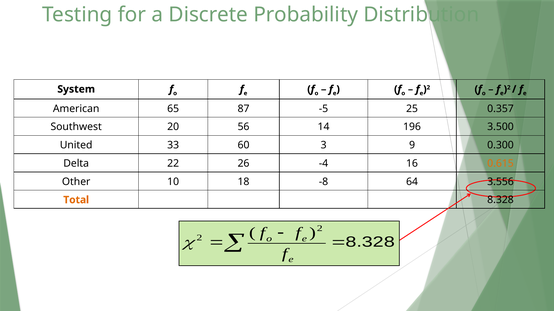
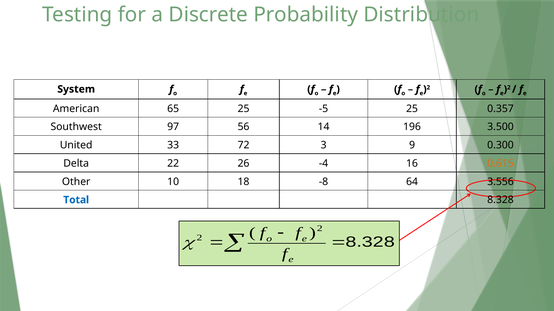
65 87: 87 -> 25 (244, 109)
20: 20 -> 97 (173, 127)
60: 60 -> 72 (244, 145)
Total colour: orange -> blue (76, 200)
